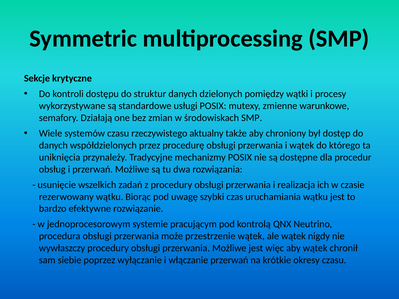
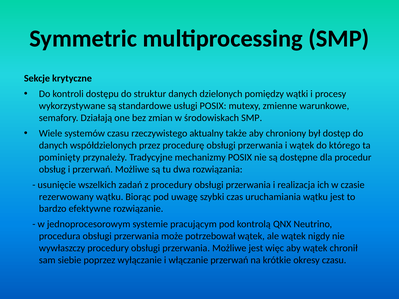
uniknięcia: uniknięcia -> pominięty (60, 157)
przestrzenie: przestrzenie -> potrzebował (210, 236)
